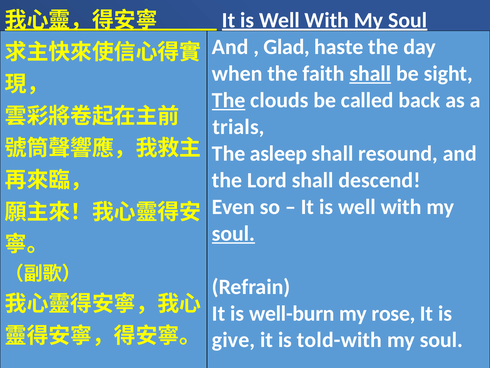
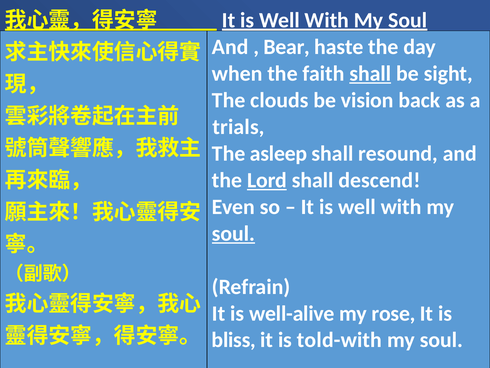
Glad: Glad -> Bear (287, 47)
The underline: present -> none (229, 100)
called: called -> vision (367, 100)
Lord underline: none -> present (267, 180)
well-burn: well-burn -> well-alive (292, 313)
give: give -> bliss (234, 340)
